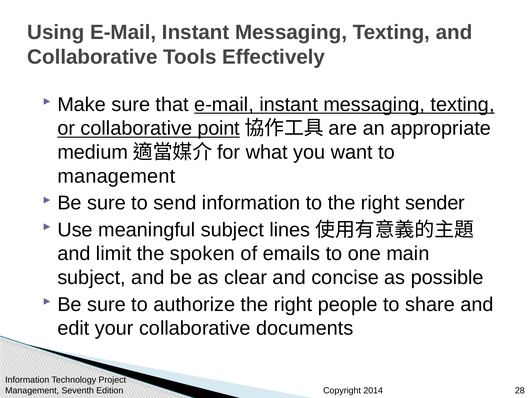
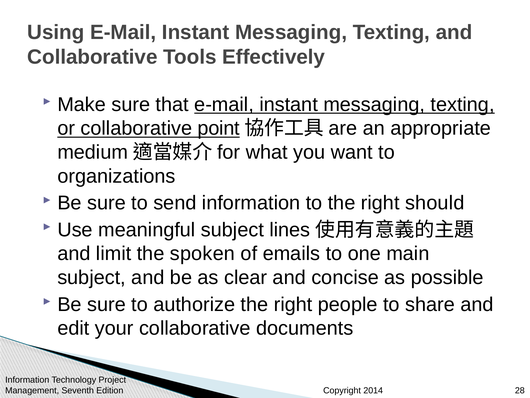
management: management -> organizations (116, 176)
sender: sender -> should (435, 203)
